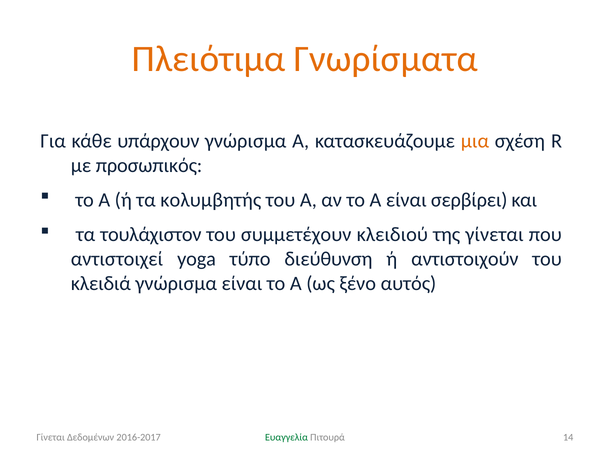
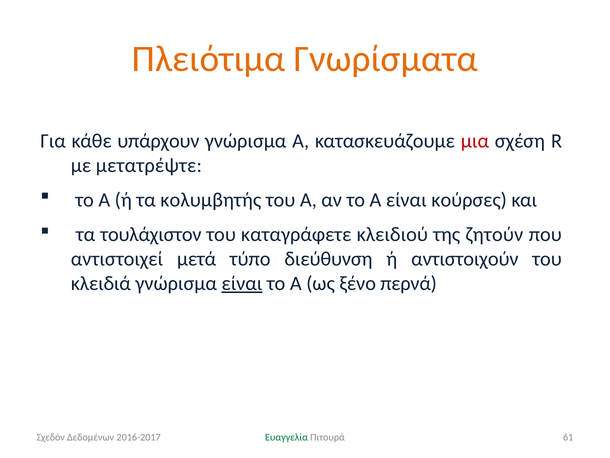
μια colour: orange -> red (475, 141)
προσωπικός: προσωπικός -> μετατρέψτε (149, 165)
σερβίρει: σερβίρει -> κούρσες (469, 200)
συμμετέχουν: συμμετέχουν -> καταγράφετε (296, 234)
της γίνεται: γίνεται -> ζητούν (494, 234)
yoga: yoga -> μετά (197, 259)
είναι underline: none -> present (242, 283)
αυτός: αυτός -> περνά (409, 283)
Γίνεται: Γίνεται -> Σχεδόν (51, 437)
14: 14 -> 61 (568, 437)
